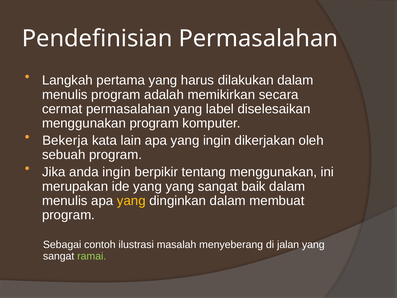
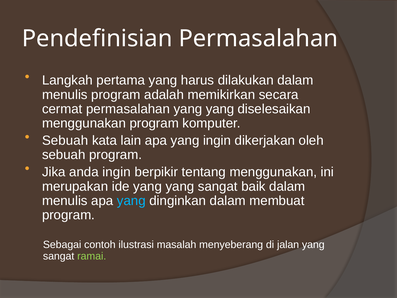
permasalahan yang label: label -> yang (220, 109)
Bekerja: Bekerja -> Sebuah (65, 140)
yang colour: yellow -> light blue (131, 201)
